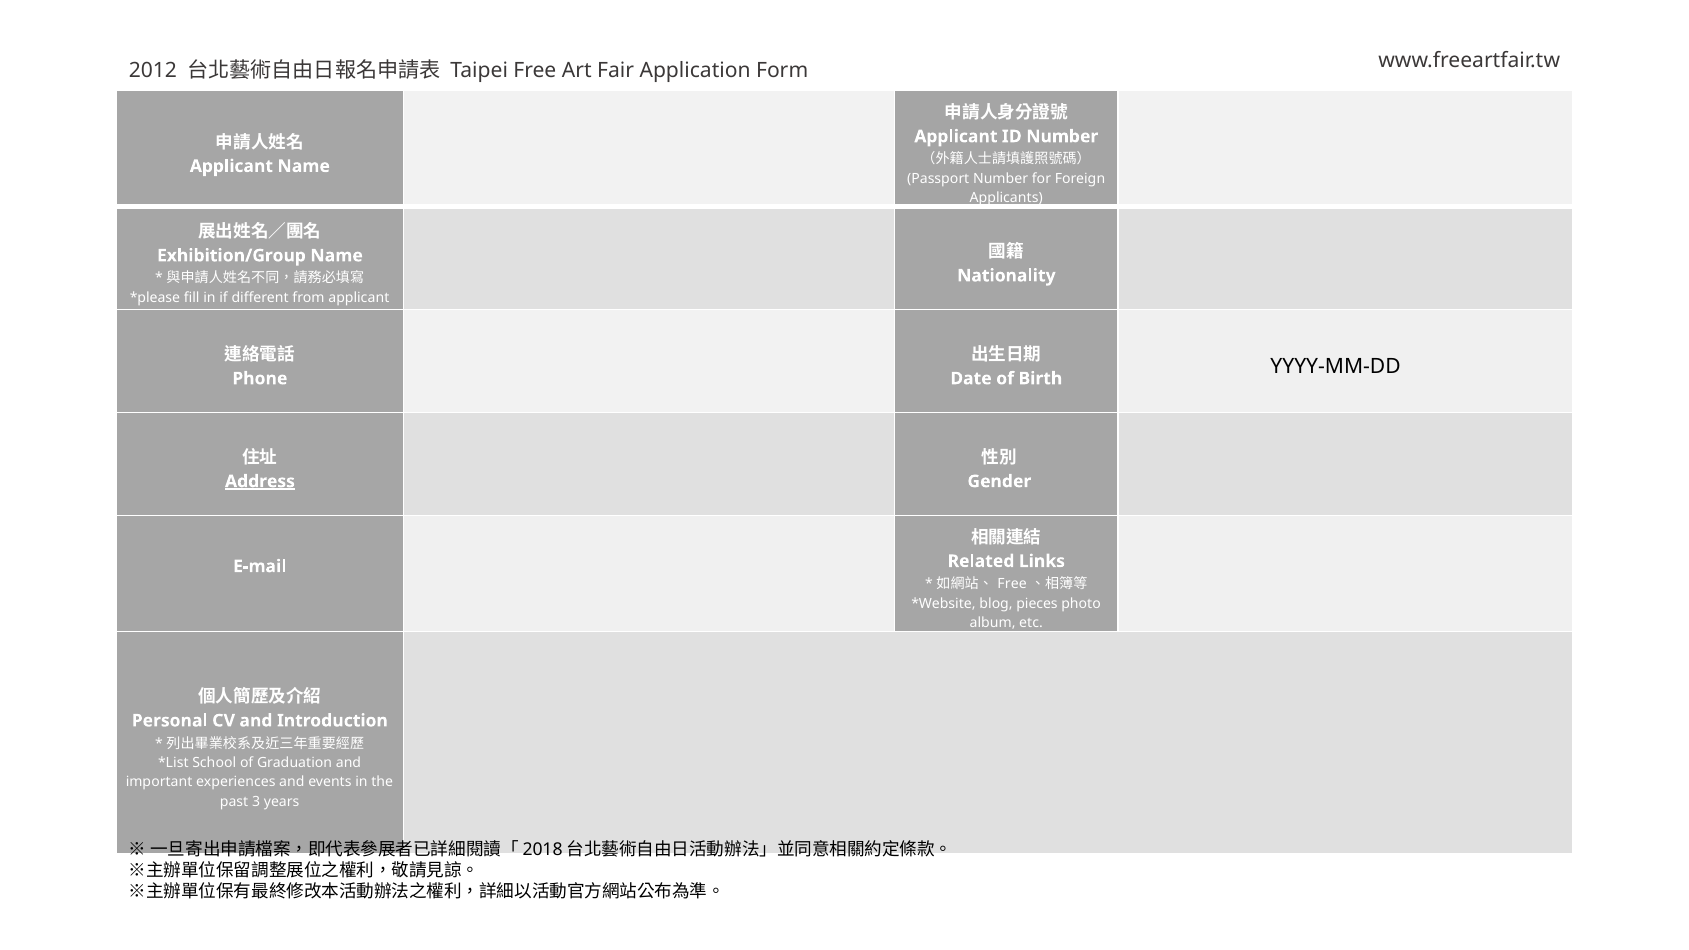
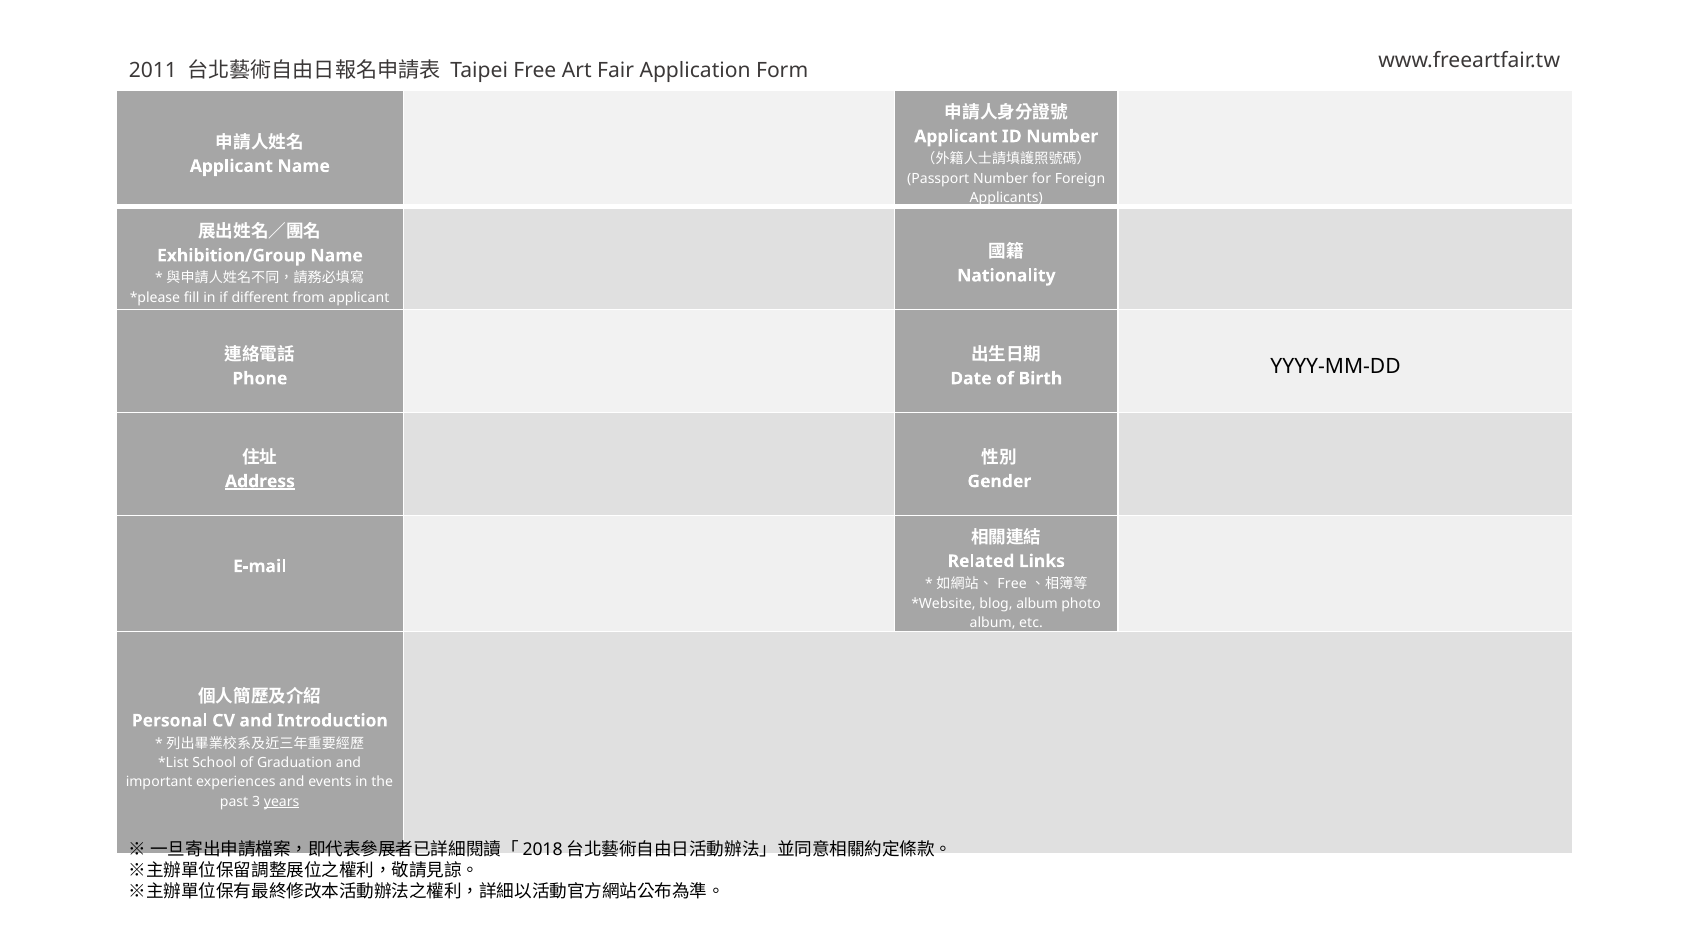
2012: 2012 -> 2011 (153, 70)
blog pieces: pieces -> album (1037, 603)
years underline: none -> present (282, 802)
